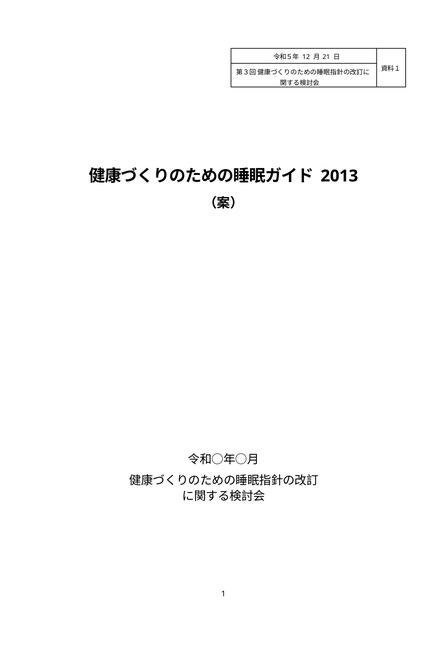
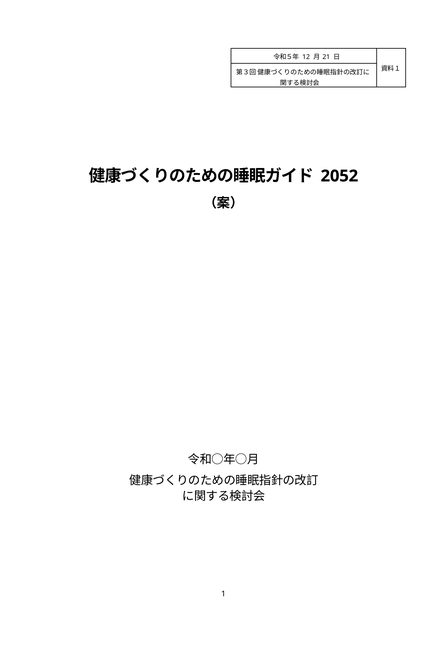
2013: 2013 -> 2052 (339, 176)
